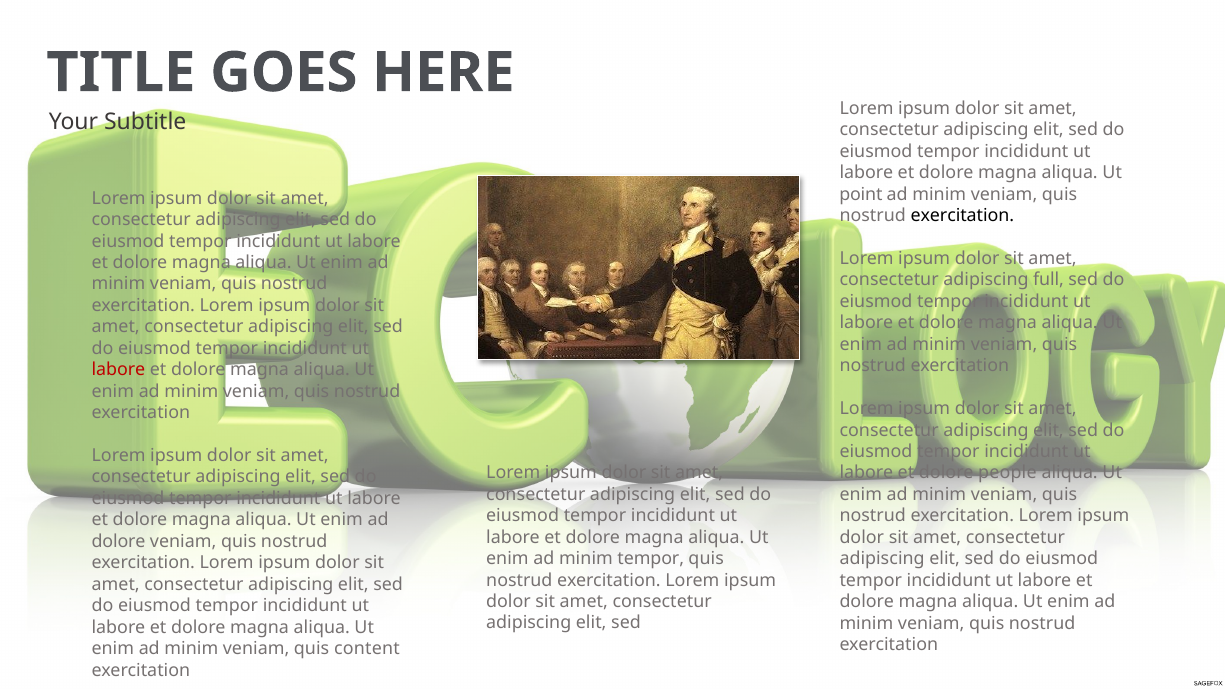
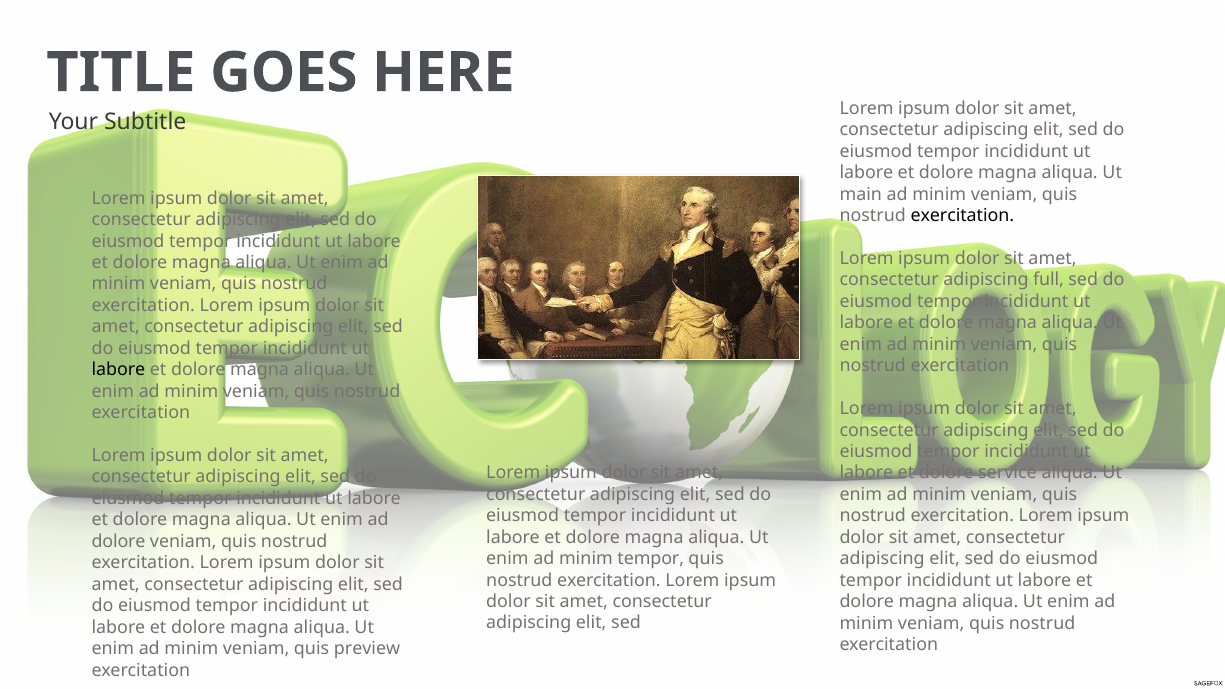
point: point -> main (861, 194)
labore colour: red -> black (118, 370)
people: people -> service (1007, 473)
content: content -> preview (367, 649)
